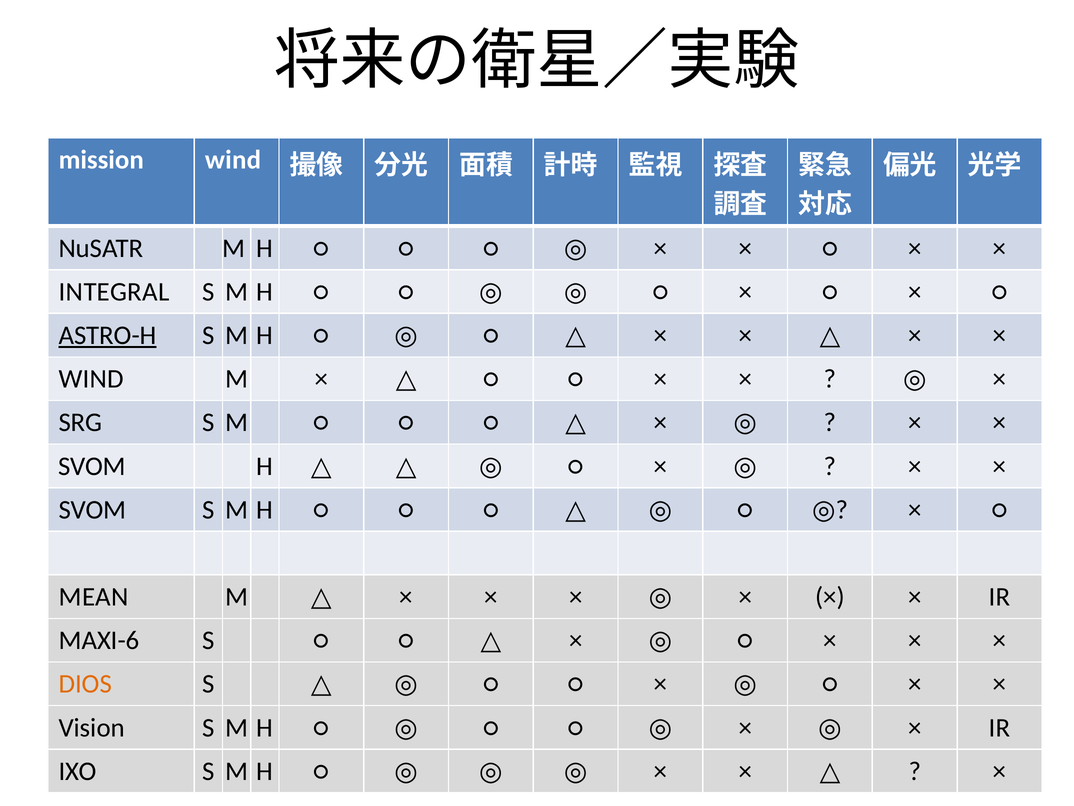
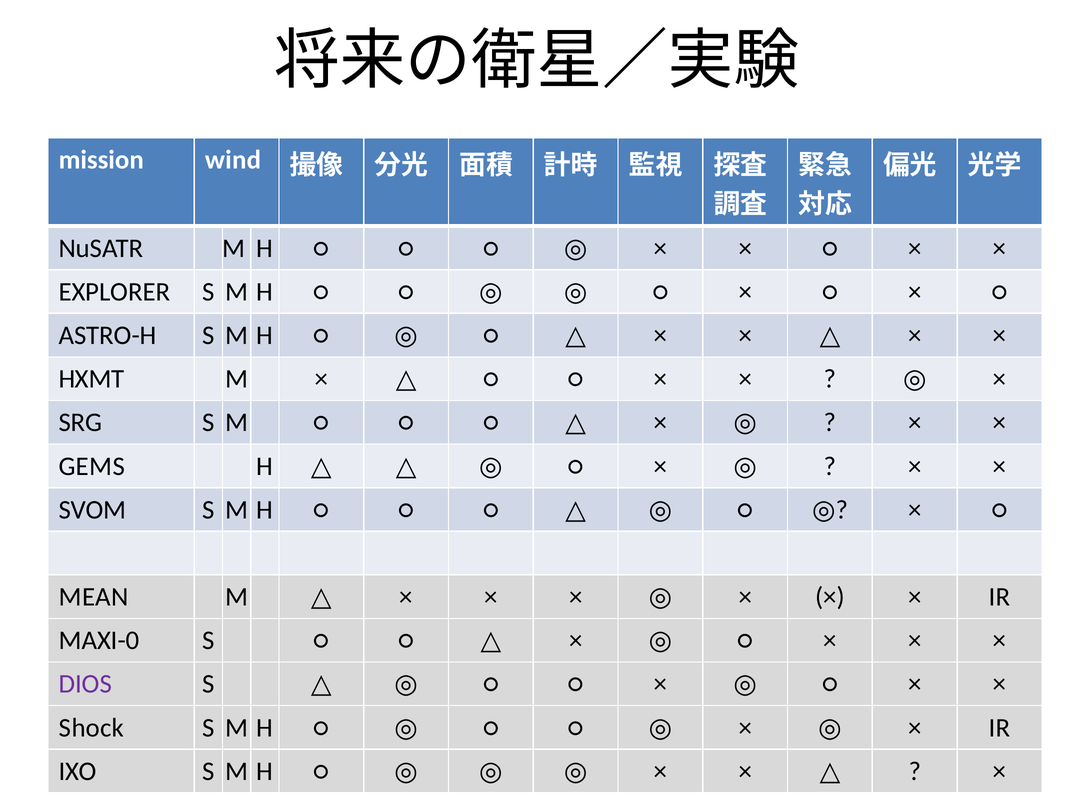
INTEGRAL: INTEGRAL -> EXPLORER (114, 292)
ASTRO-H underline: present -> none (108, 335)
WIND: WIND -> HXMT (91, 379)
SVOM: SVOM -> GEMS (92, 466)
MAXI-6: MAXI-6 -> MAXI-0 (99, 640)
DIOS colour: orange -> purple (85, 684)
Vision: Vision -> Shock (92, 727)
